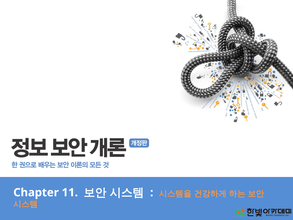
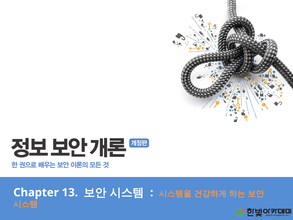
11: 11 -> 13 (70, 192)
